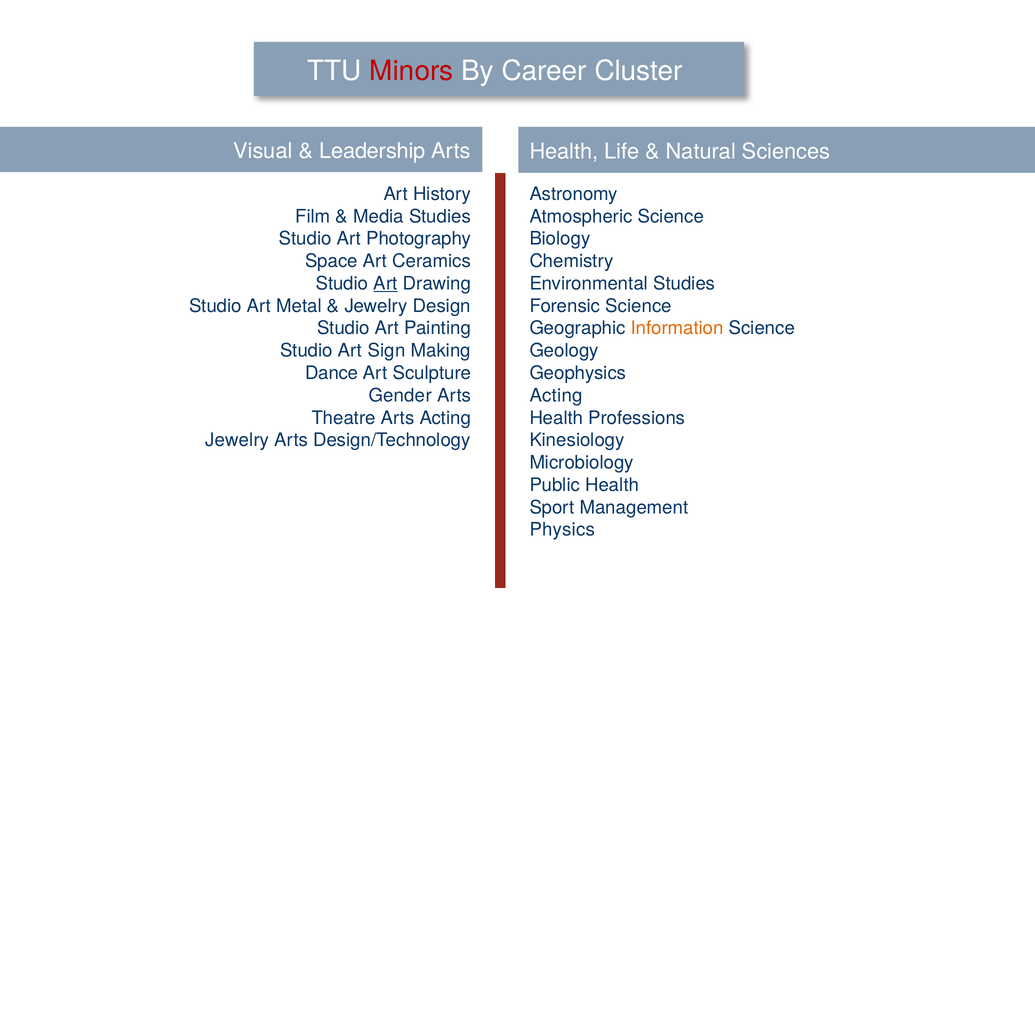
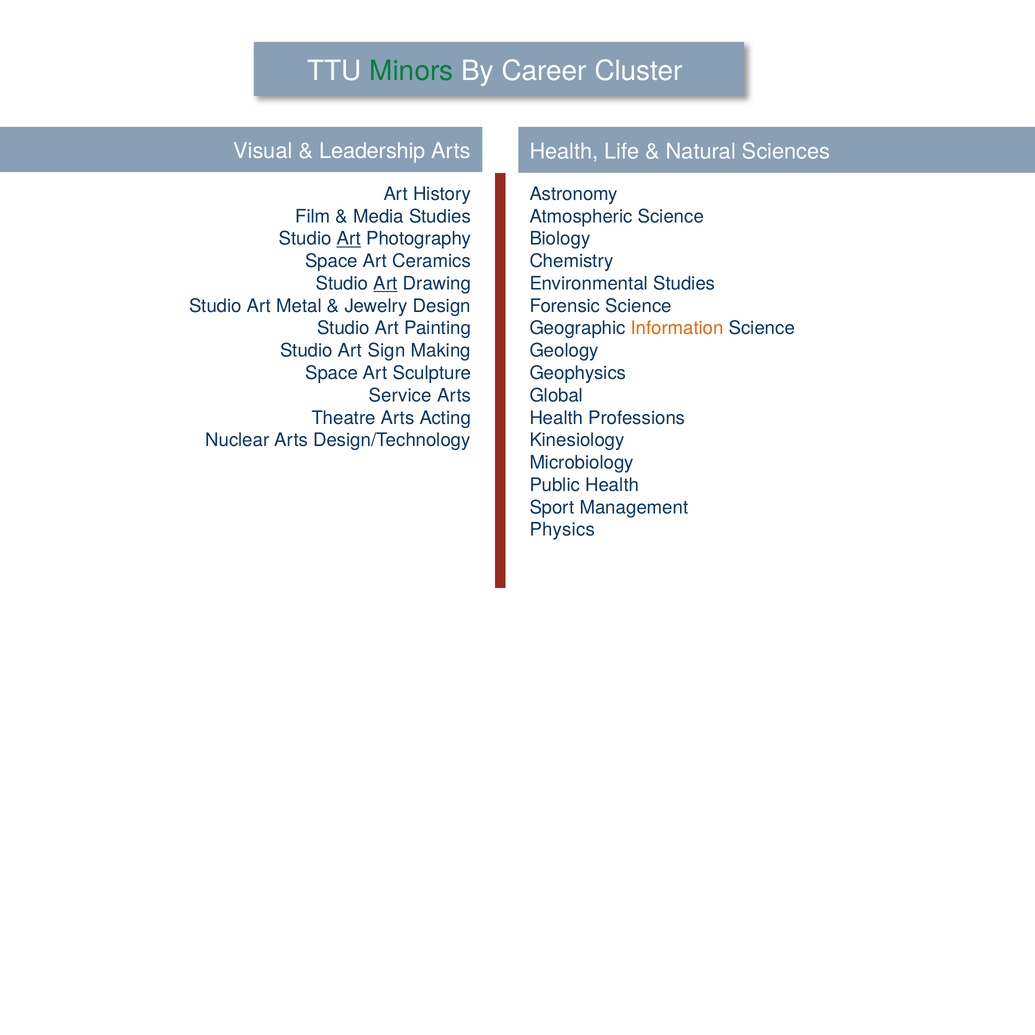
Minors colour: red -> green (411, 71)
Art underline: none -> present (349, 239)
Dance: Dance -> Space (332, 373)
Gender: Gender -> Service (400, 395)
Acting: Acting -> Global (556, 395)
Jewelry: Jewelry -> Nuclear (237, 440)
